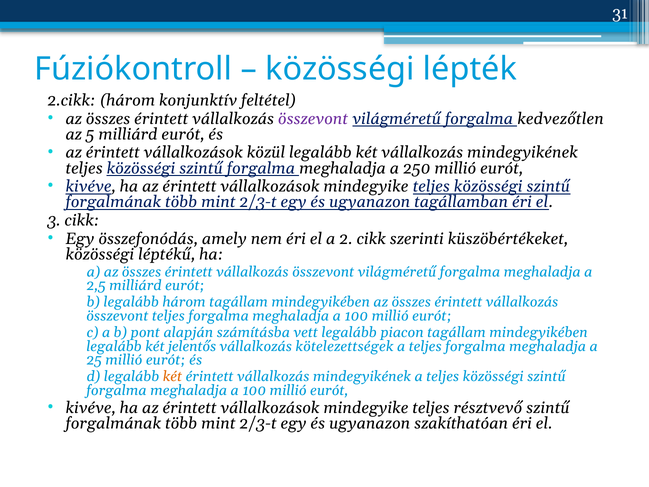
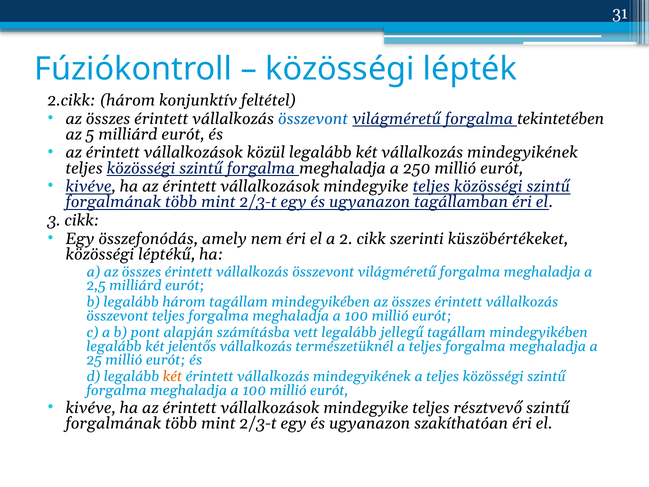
összevont colour: purple -> blue (313, 119)
kedvezőtlen: kedvezőtlen -> tekintetében (561, 119)
piacon: piacon -> jellegű (402, 332)
kötelezettségek: kötelezettségek -> természetüknél (345, 346)
